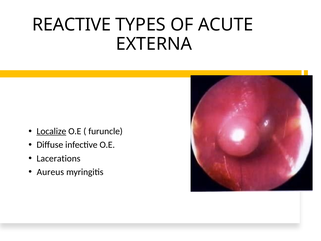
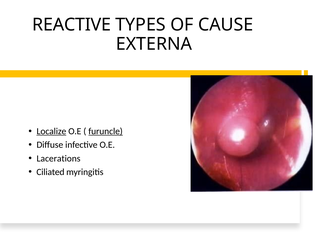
ACUTE: ACUTE -> CAUSE (226, 25)
furuncle underline: none -> present (106, 131)
Aureus: Aureus -> Ciliated (50, 172)
